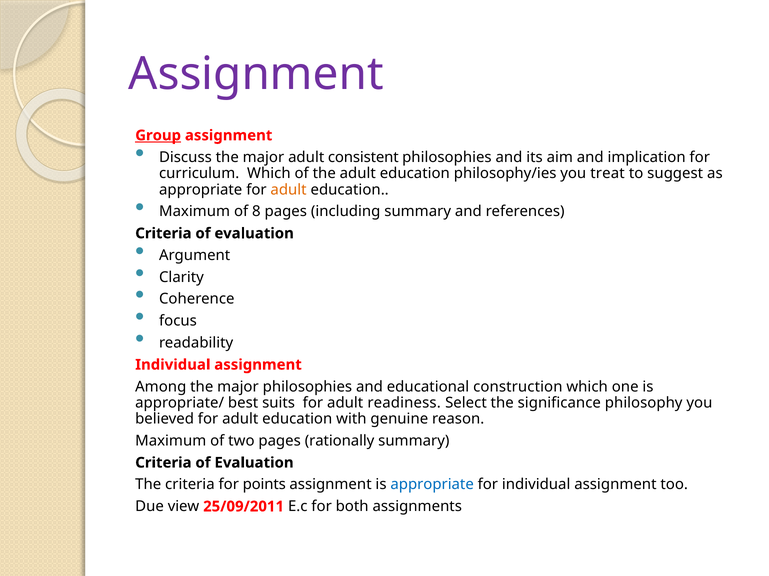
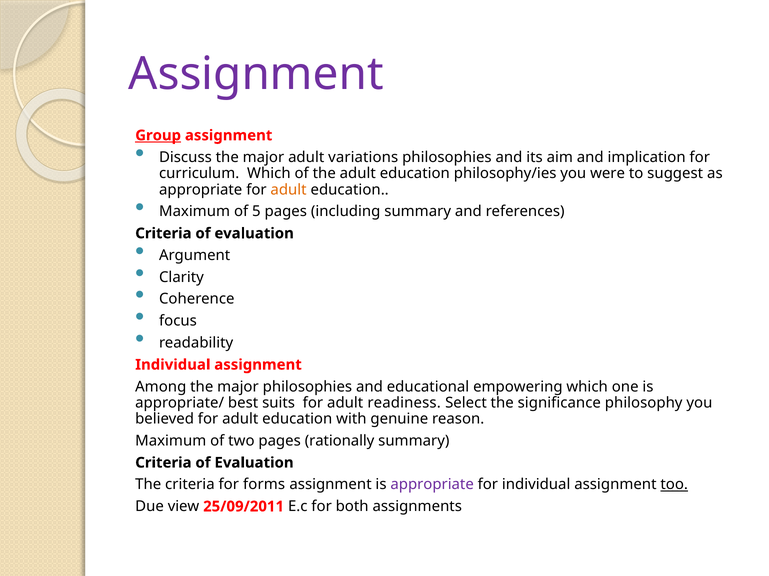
consistent: consistent -> variations (363, 157)
treat: treat -> were (608, 174)
8: 8 -> 5 (256, 212)
construction: construction -> empowering (518, 387)
points: points -> forms (264, 485)
appropriate colour: blue -> purple (432, 485)
too underline: none -> present (674, 485)
